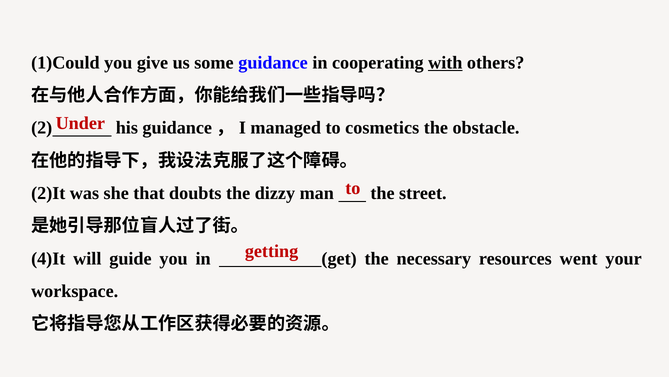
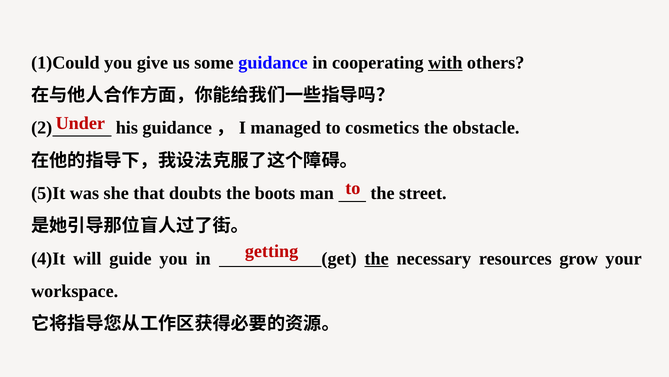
2)It: 2)It -> 5)It (48, 193)
dizzy: dizzy -> boots (275, 193)
the underline: none -> present (377, 258)
went: went -> grow (579, 258)
